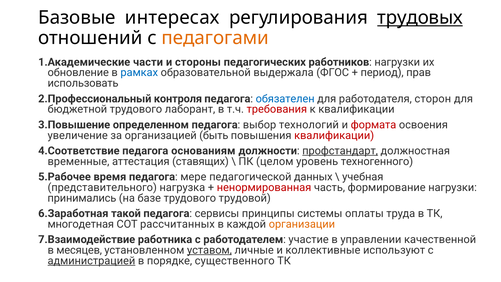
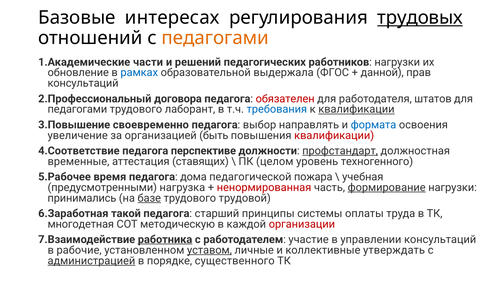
стороны: стороны -> решений (198, 62)
период: период -> данной (382, 73)
использовать: использовать -> консультаций (83, 83)
контроля: контроля -> договора (178, 99)
обязателен colour: blue -> red (285, 99)
сторон: сторон -> штатов (433, 99)
бюджетной: бюджетной -> педагогами (77, 109)
требования colour: red -> blue (277, 109)
квалификации underline: none -> present (356, 109)
определенном: определенном -> своевременно (151, 125)
технологий: технологий -> направлять (309, 125)
формата colour: red -> blue (374, 125)
основаниям: основаниям -> перспективе (203, 151)
мере: мере -> дома (193, 177)
данных: данных -> пожара (313, 177)
представительного: представительного -> предусмотренными (102, 187)
формирование underline: none -> present (387, 187)
базе underline: none -> present (149, 198)
сервисы: сервисы -> старший (217, 213)
рассчитанных: рассчитанных -> методическую (178, 224)
организации colour: orange -> red (302, 224)
работника underline: none -> present (165, 239)
управлении качественной: качественной -> консультаций (440, 239)
месяцев: месяцев -> рабочие (79, 250)
используют: используют -> утверждать (394, 250)
